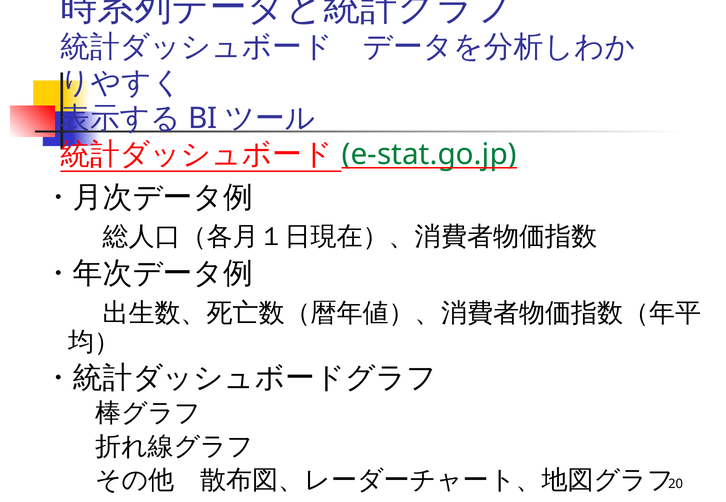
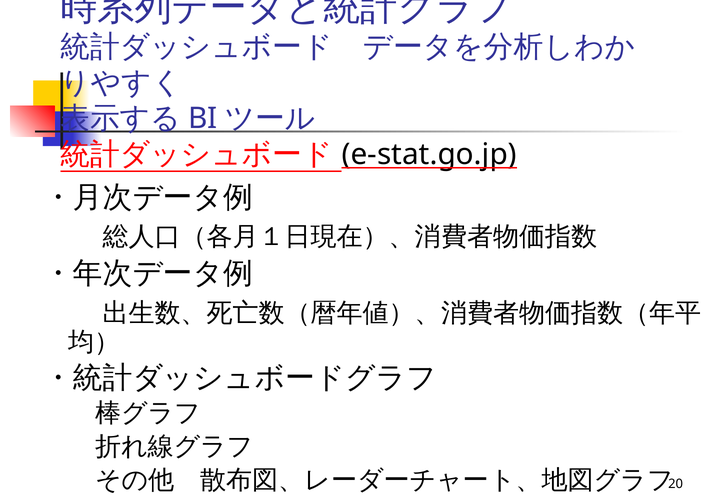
e-stat.go.jp colour: green -> black (429, 154)
